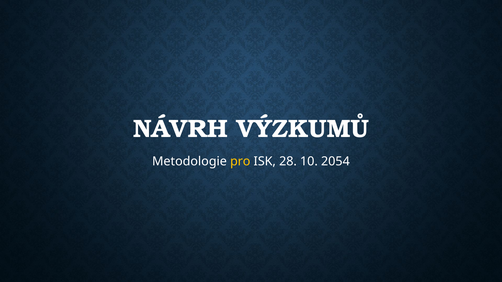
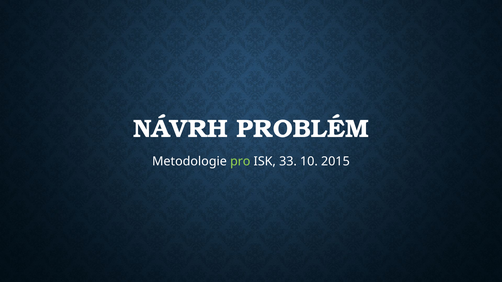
VÝZKUMŮ: VÝZKUMŮ -> PROBLÉM (303, 129)
pro colour: yellow -> light green (240, 162)
28: 28 -> 33 (288, 162)
2054: 2054 -> 2015 (335, 162)
